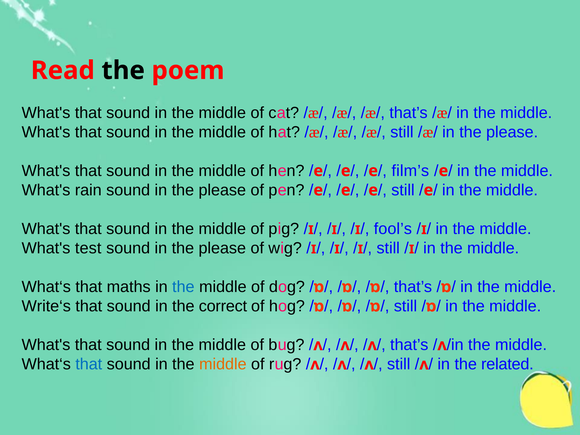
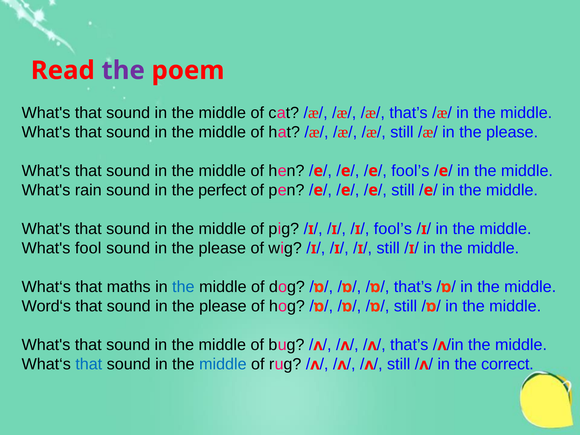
the colour: black -> purple (123, 70)
film’s: film’s -> fool’s (410, 171)
please: please -> perfect (222, 190)
test: test -> fool (88, 248)
Write‘s: Write‘s -> Word‘s (46, 306)
correct: correct -> please (223, 306)
middle colour: orange -> blue (223, 364)
related: related -> correct (507, 364)
